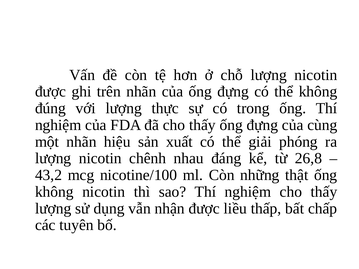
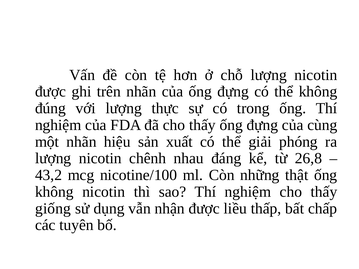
lượng: lượng -> giống (53, 209)
